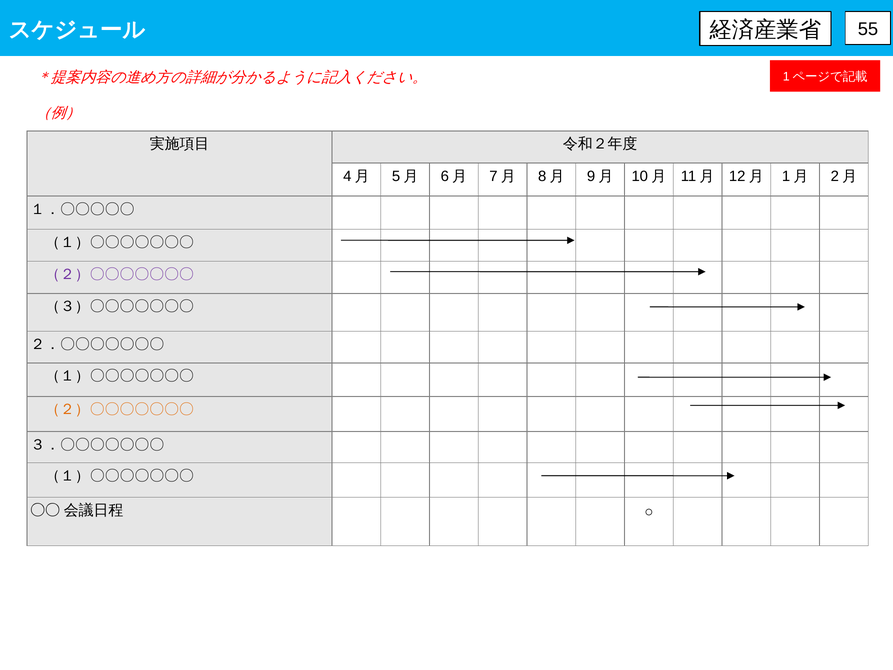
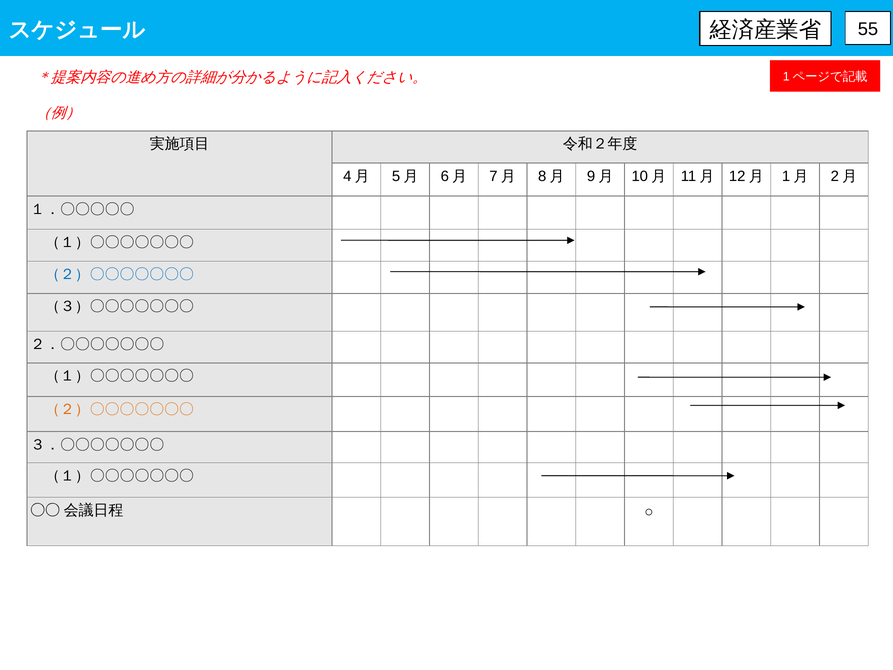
（２）〇〇〇〇〇〇〇 colour: purple -> blue (119, 274)
